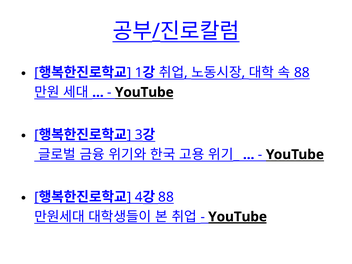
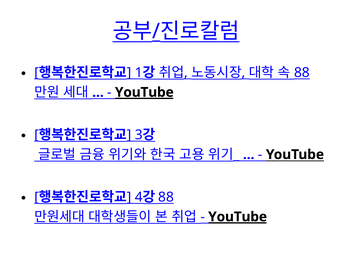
YouTube underline: none -> present (144, 92)
